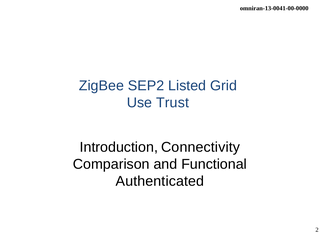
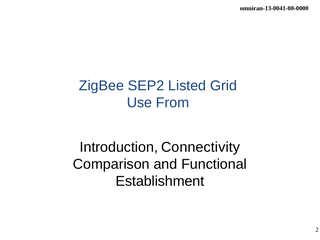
Trust: Trust -> From (173, 103)
Authenticated: Authenticated -> Establishment (160, 181)
